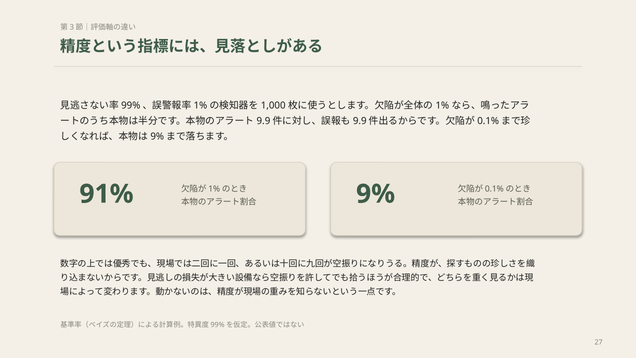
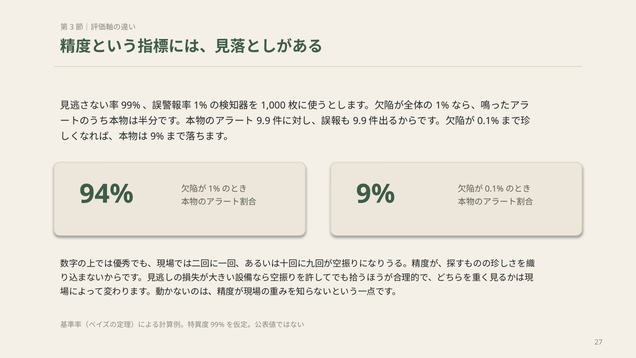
91%: 91% -> 94% (106, 194)
